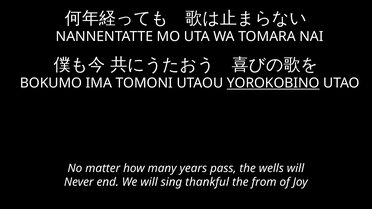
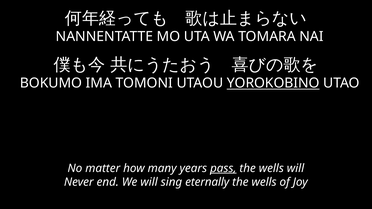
pass underline: none -> present (223, 168)
thankful: thankful -> eternally (207, 182)
from: from -> wells (264, 182)
